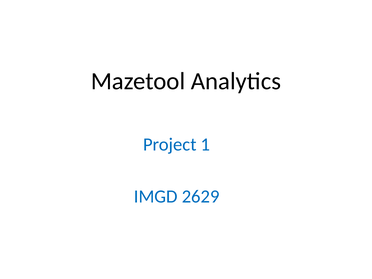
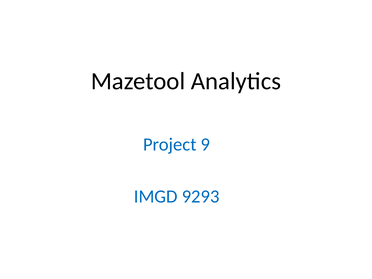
1: 1 -> 9 (205, 145)
2629: 2629 -> 9293 (201, 197)
